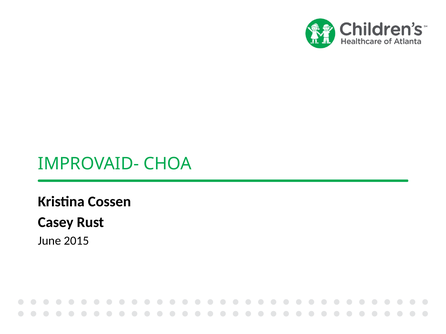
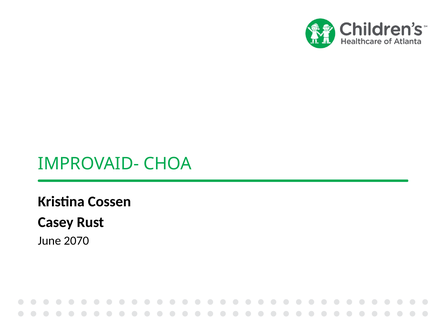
2015: 2015 -> 2070 (76, 241)
